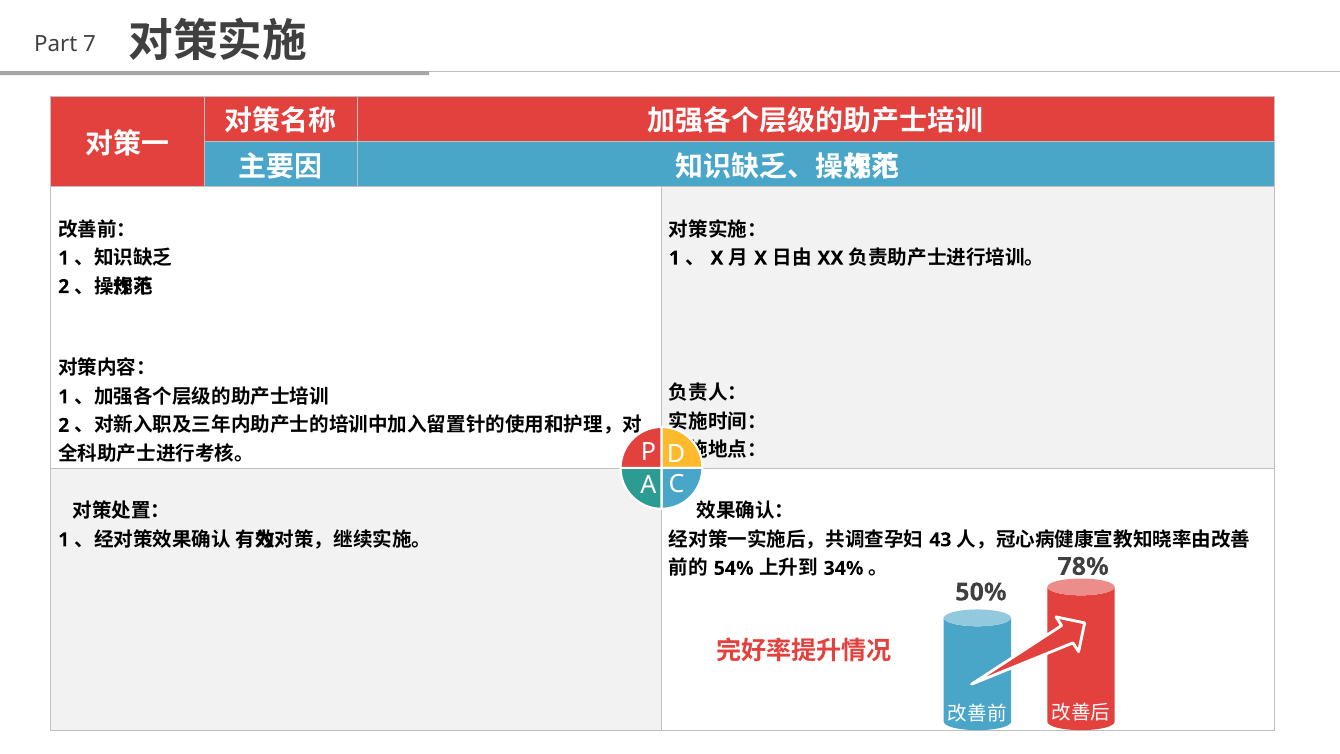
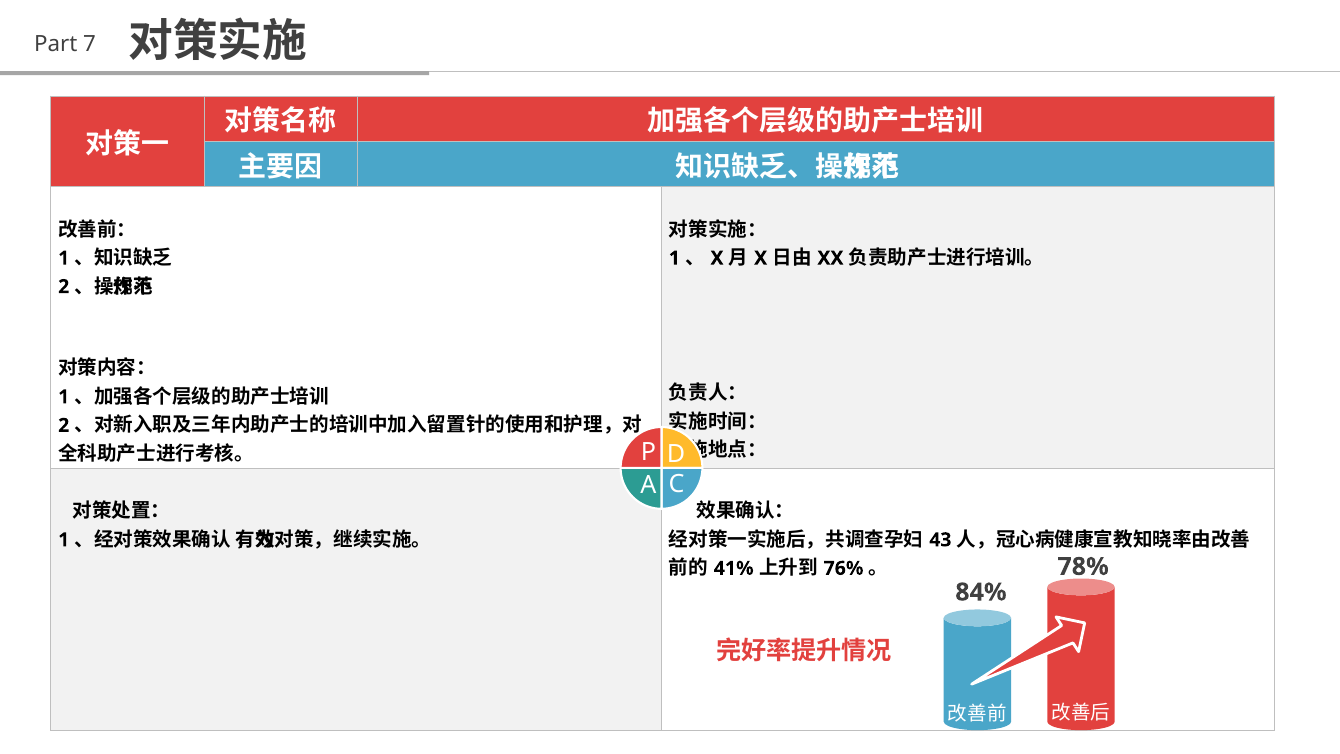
54%: 54% -> 41% (734, 568)
34%: 34% -> 76% (844, 568)
50%: 50% -> 84% (981, 592)
